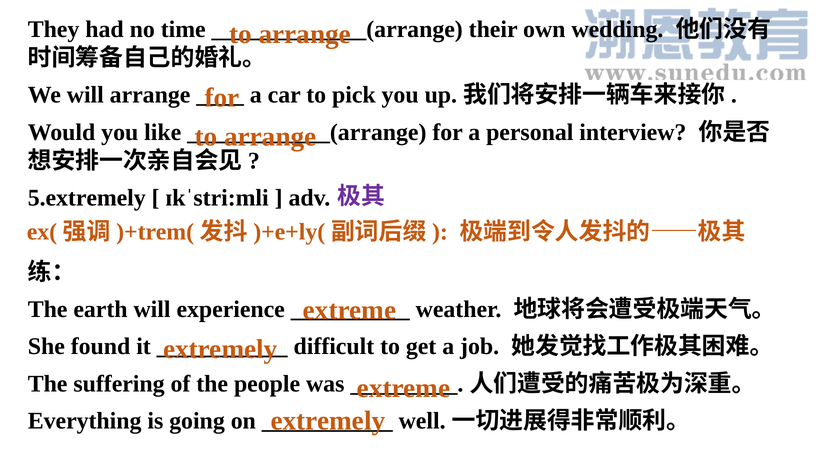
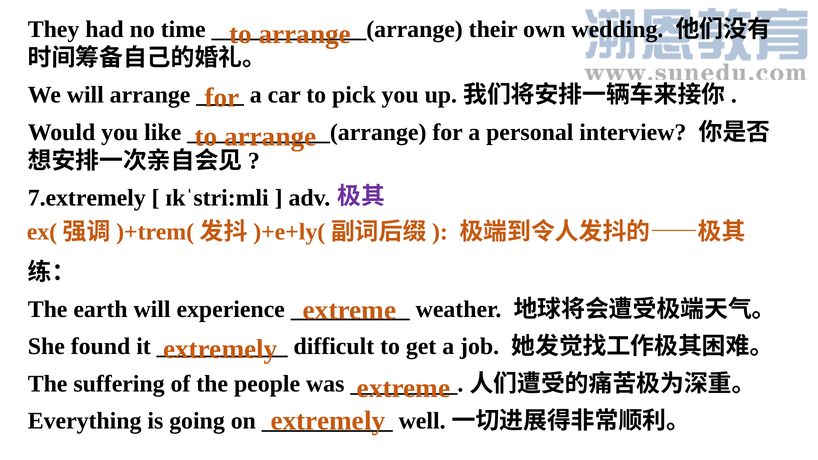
5.extremely: 5.extremely -> 7.extremely (87, 198)
